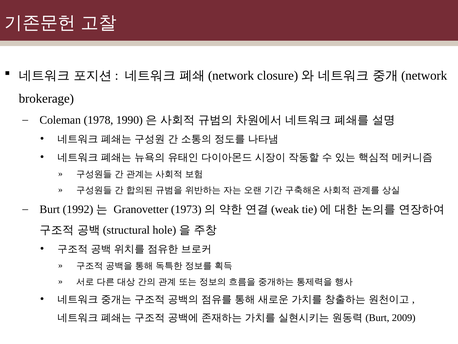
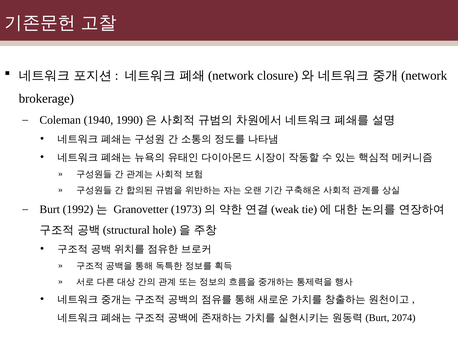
1978: 1978 -> 1940 (98, 120)
2009: 2009 -> 2074 (404, 317)
